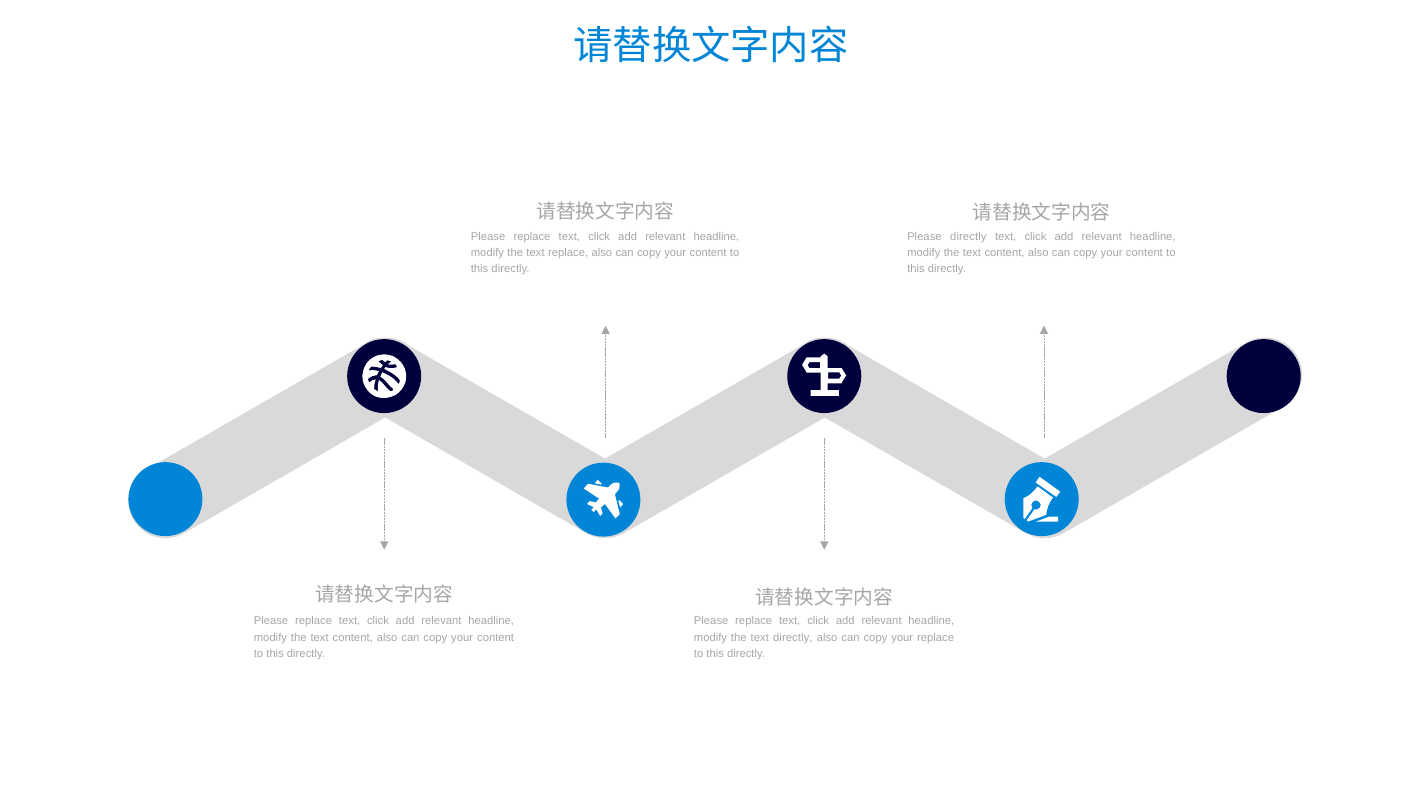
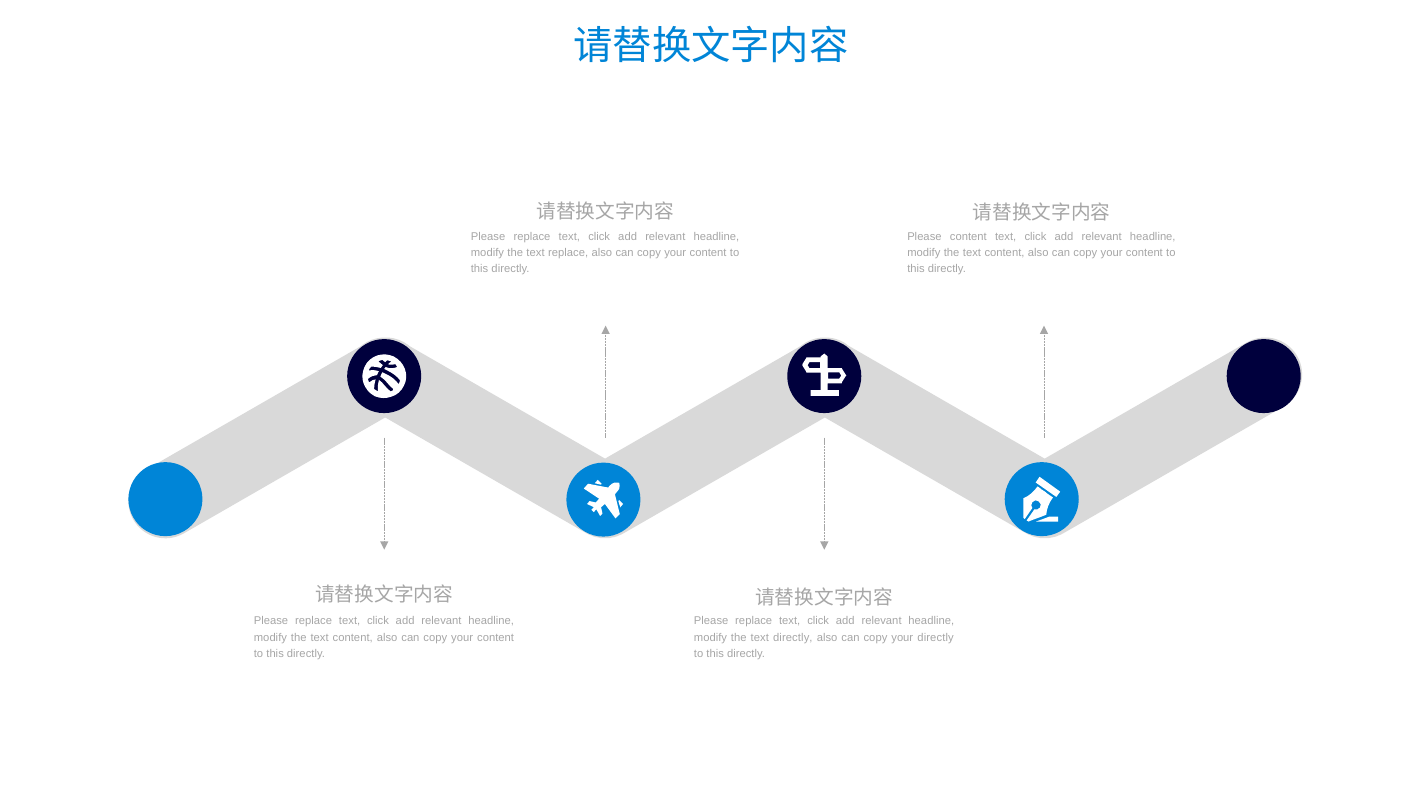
Please directly: directly -> content (968, 237)
your replace: replace -> directly (936, 637)
